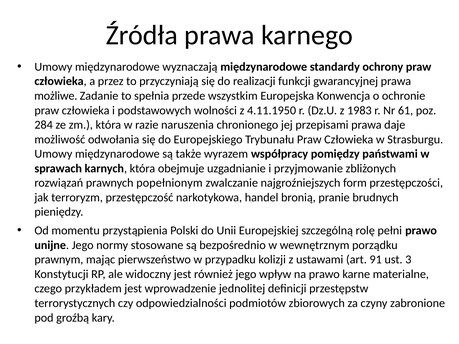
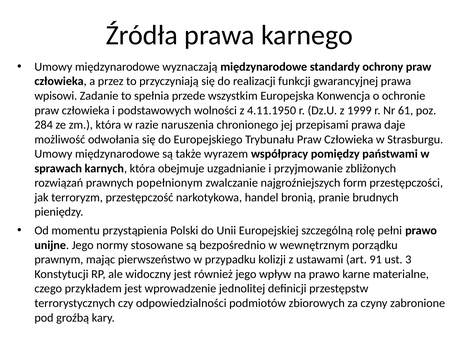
możliwe: możliwe -> wpisowi (56, 96)
1983: 1983 -> 1999 (359, 110)
